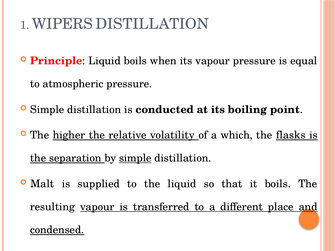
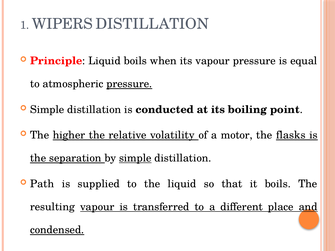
pressure underline: none -> present (129, 84)
which: which -> motor (237, 135)
Malt: Malt -> Path (42, 184)
